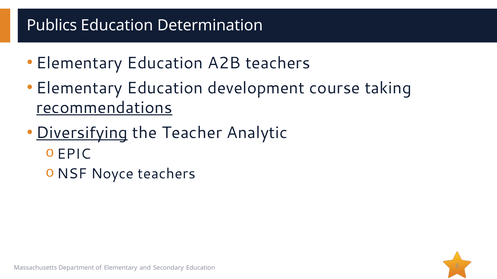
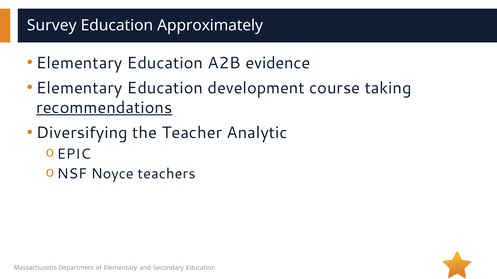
Publics: Publics -> Survey (52, 26)
Determination: Determination -> Approximately (210, 26)
A2B teachers: teachers -> evidence (278, 63)
Diversifying underline: present -> none (82, 133)
